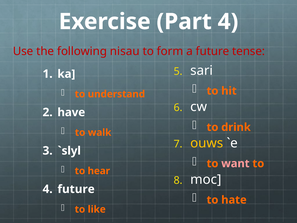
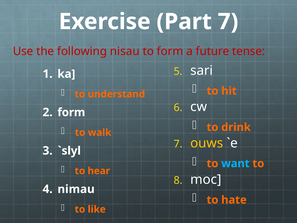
Part 4: 4 -> 7 (228, 22)
have: have -> form (71, 112)
want colour: pink -> light blue (235, 163)
future: future -> nimau (76, 189)
